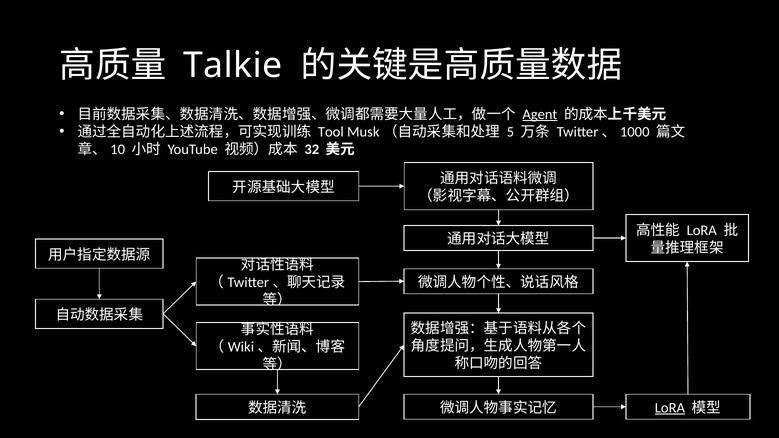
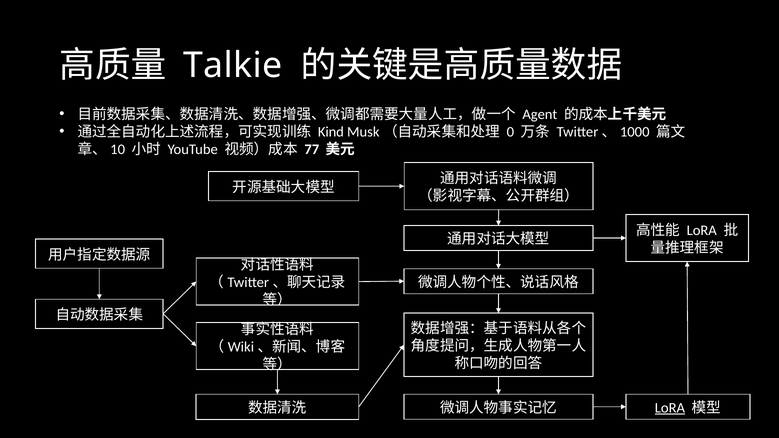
Agent underline: present -> none (540, 114)
Tool: Tool -> Kind (331, 132)
5: 5 -> 0 (510, 132)
32: 32 -> 77 (312, 149)
